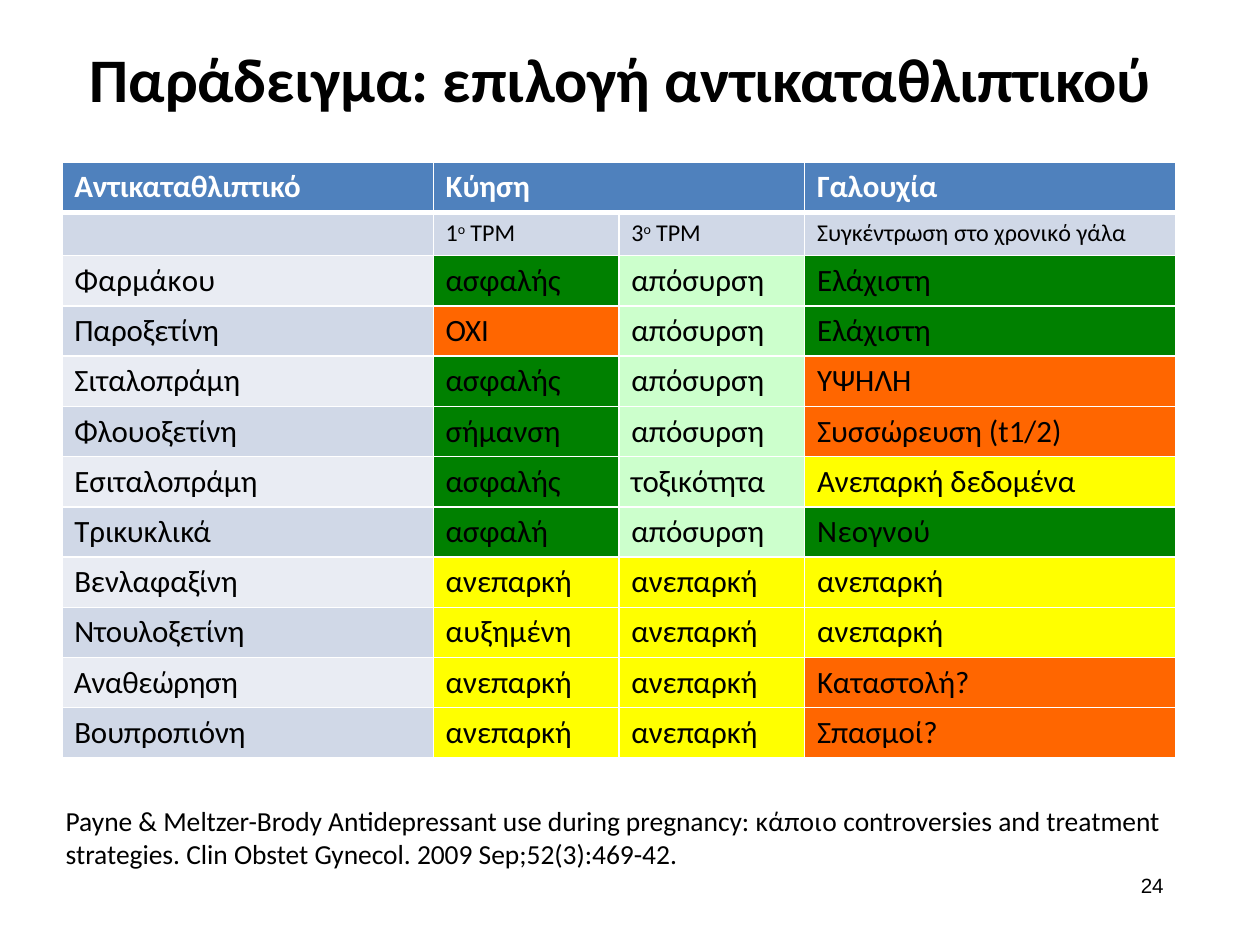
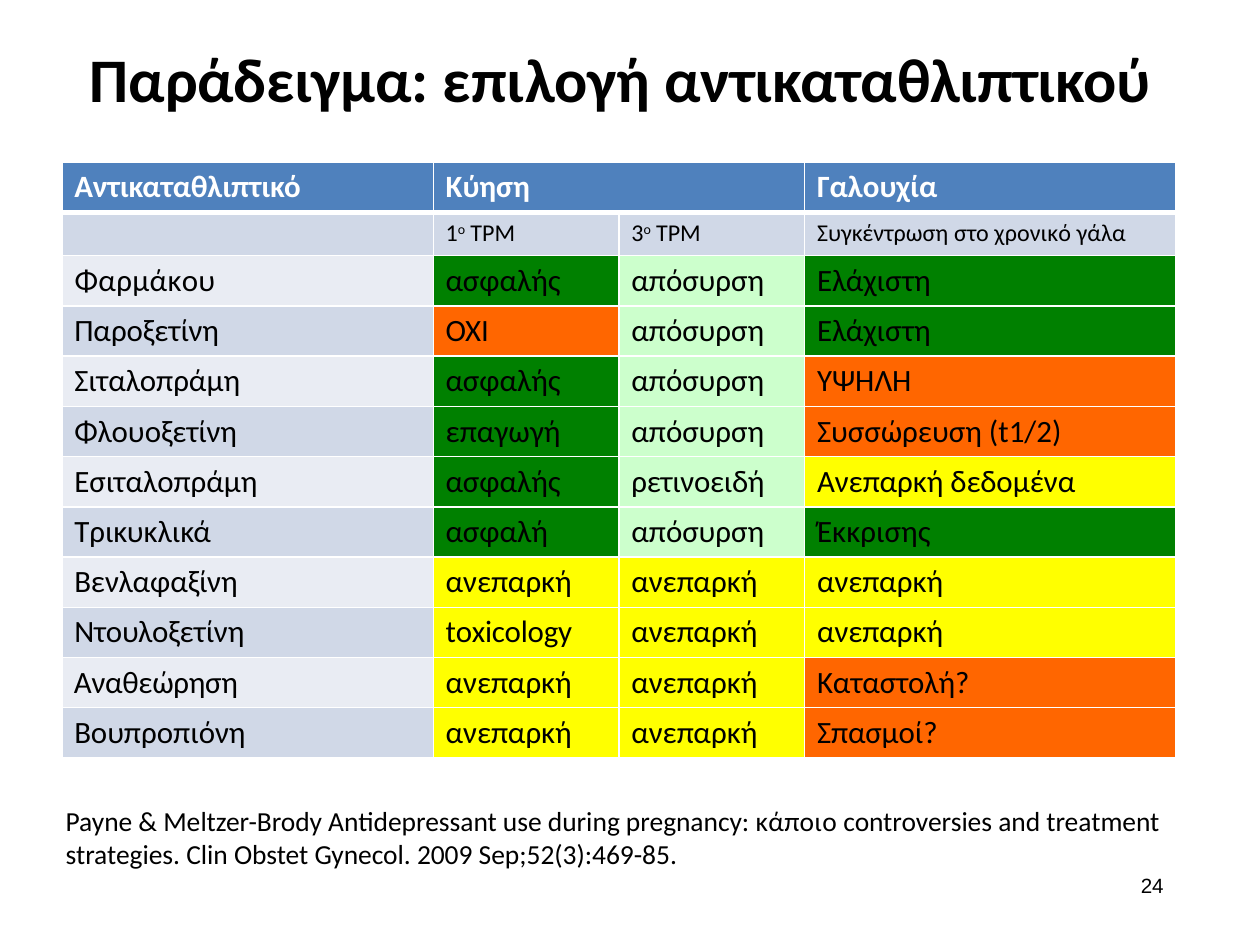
σήμανση: σήμανση -> επαγωγή (503, 432)
τοξικότητα: τοξικότητα -> ρετινοειδή (698, 482)
Νεογνού: Νεογνού -> Έκκρισης (874, 532)
αυξημένη: αυξημένη -> toxicology (509, 632)
Sep;52(3):469-42: Sep;52(3):469-42 -> Sep;52(3):469-85 (578, 855)
